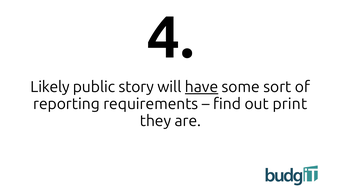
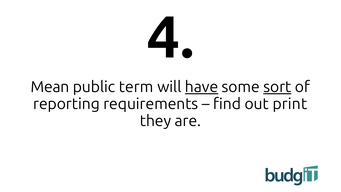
Likely: Likely -> Mean (50, 87)
story: story -> term (136, 87)
sort underline: none -> present (277, 87)
